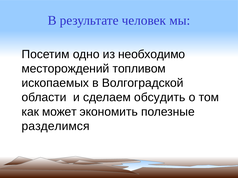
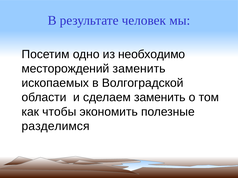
месторождений топливом: топливом -> заменить (139, 69)
сделаем обсудить: обсудить -> заменить (160, 98)
может: может -> чтобы (59, 112)
